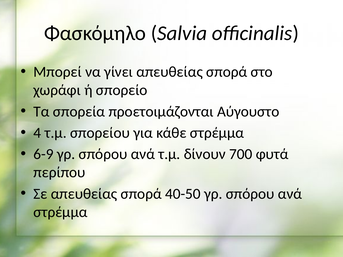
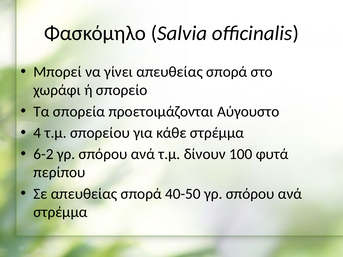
6-9: 6-9 -> 6-2 (43, 154)
700: 700 -> 100 (241, 154)
